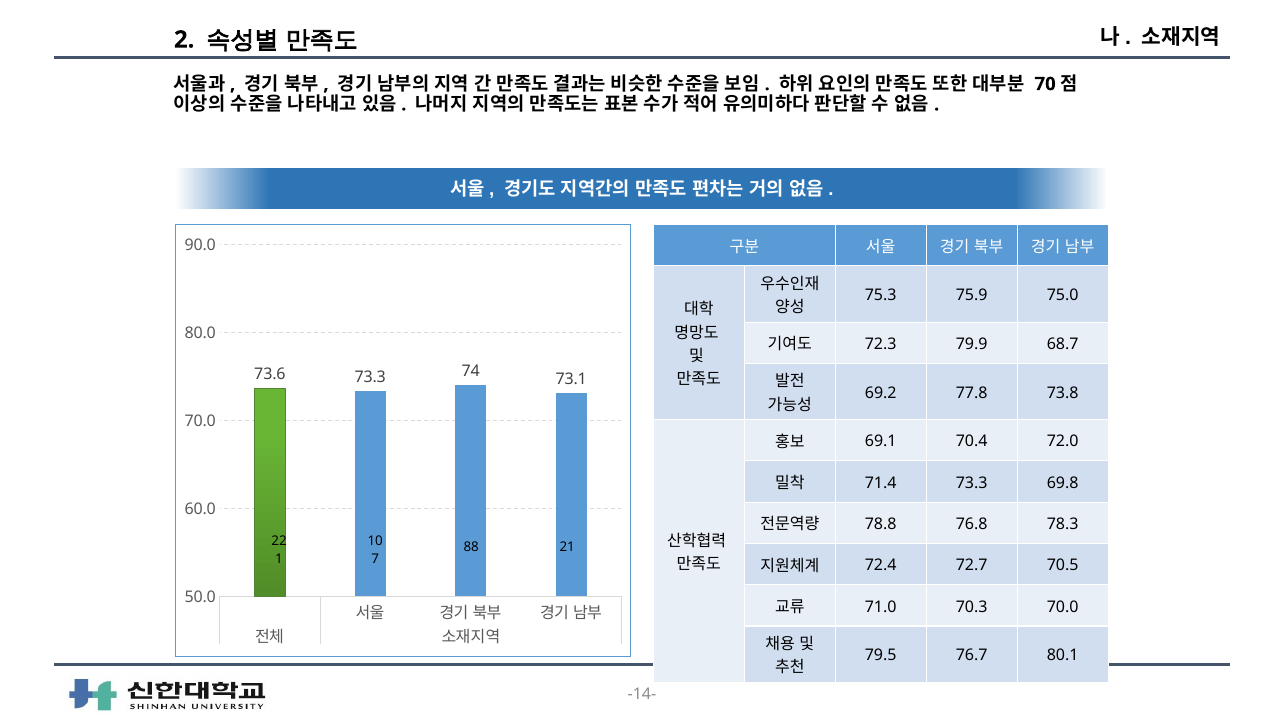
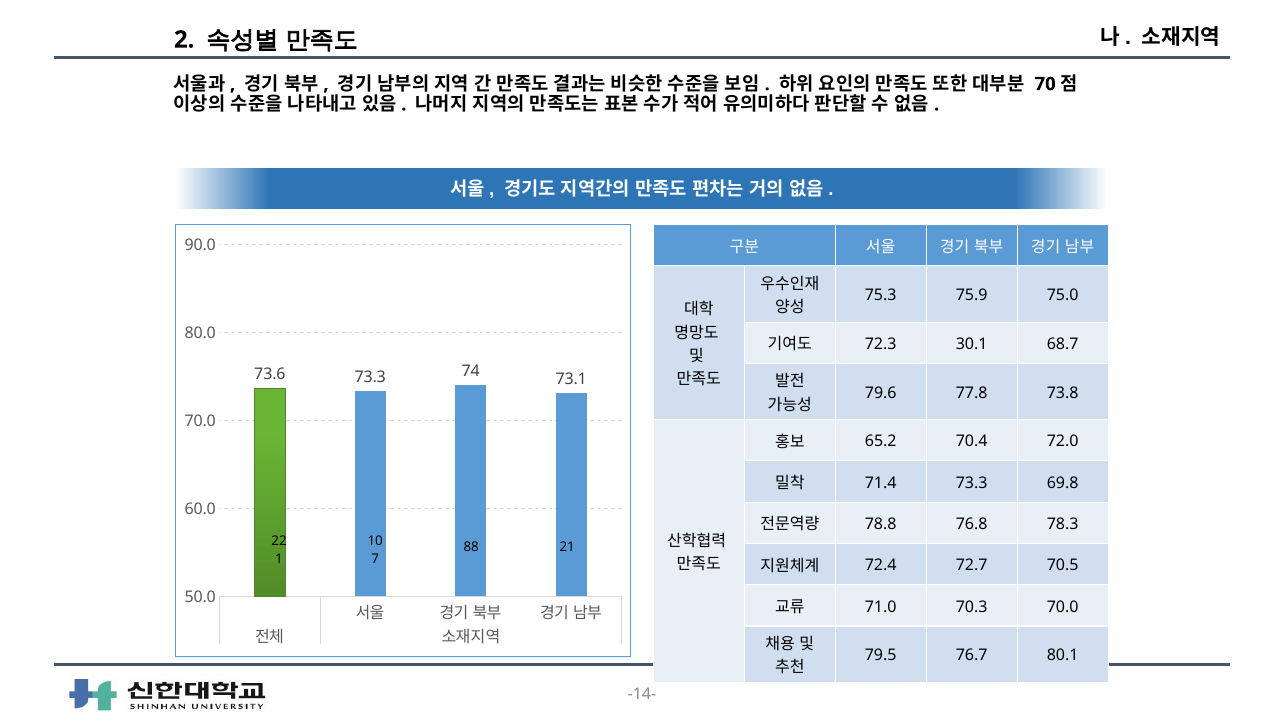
79.9: 79.9 -> 30.1 (972, 344)
69.2: 69.2 -> 79.6 (881, 393)
69.1: 69.1 -> 65.2 (881, 442)
